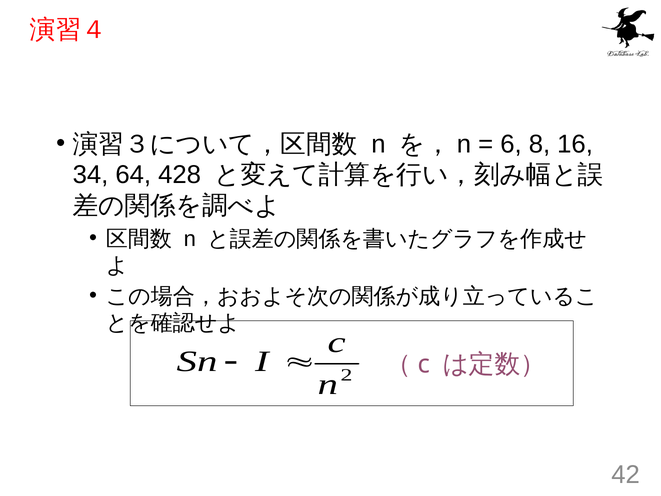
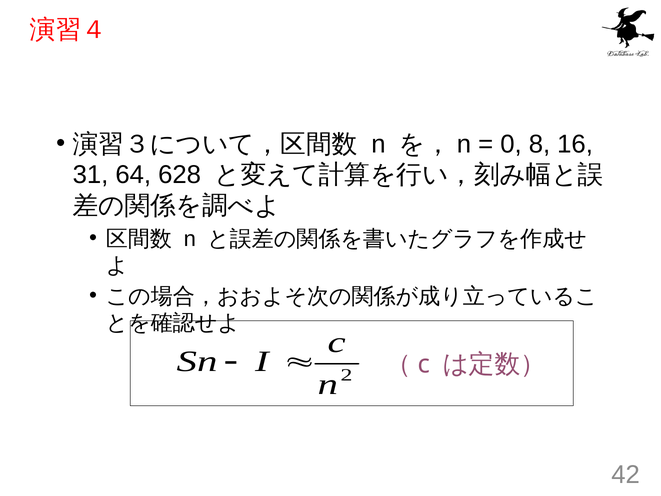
6: 6 -> 0 (511, 144)
34: 34 -> 31 (91, 175)
428: 428 -> 628 (180, 175)
